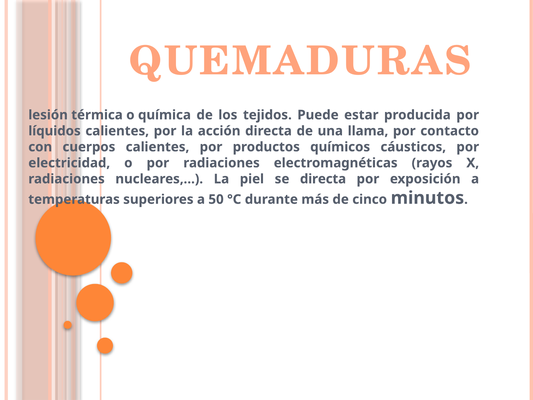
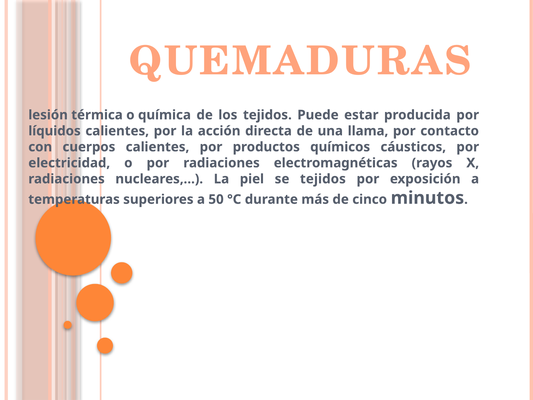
se directa: directa -> tejidos (323, 179)
